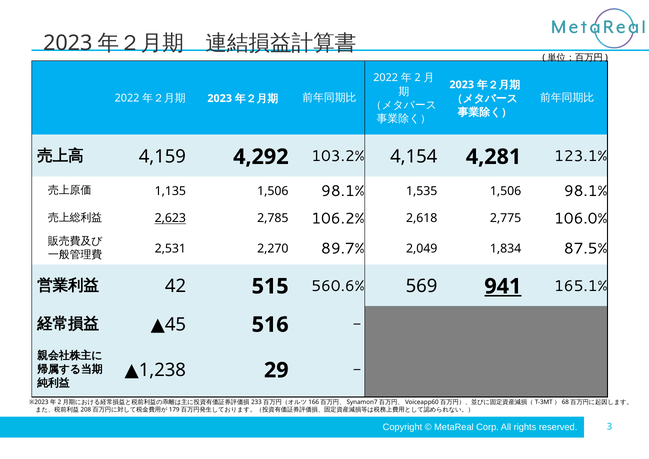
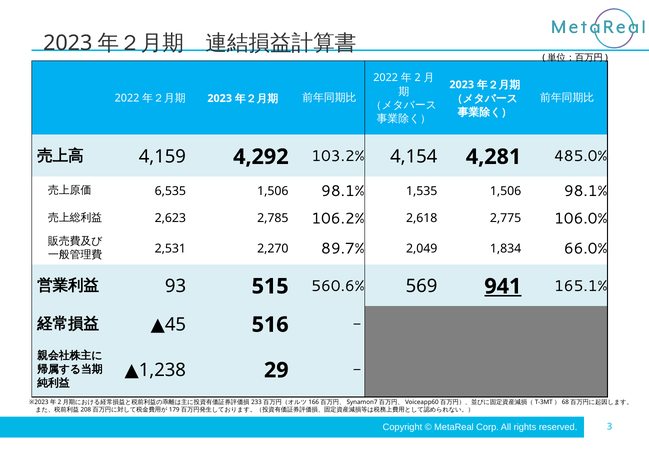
123.1%: 123.1% -> 485.0% (581, 156)
1,135: 1,135 -> 6,535 (170, 191)
2,623 underline: present -> none (170, 218)
87.5%: 87.5% -> 66.0% (586, 249)
42: 42 -> 93 (176, 286)
